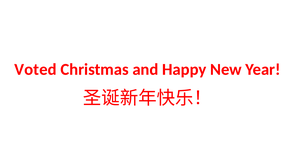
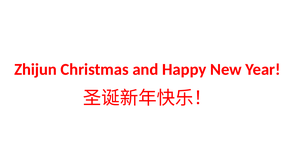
Voted: Voted -> Zhijun (36, 69)
